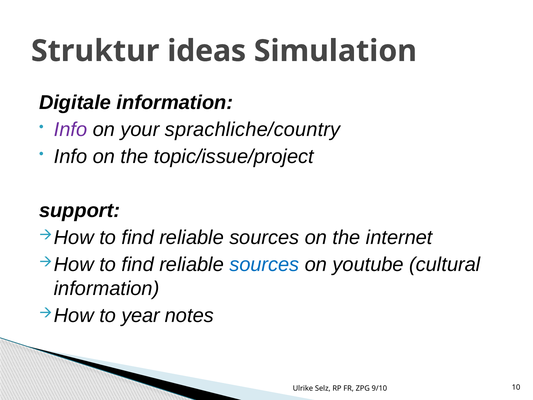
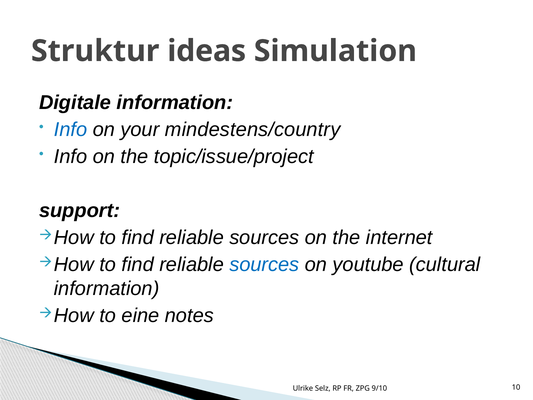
Info colour: purple -> blue (71, 130)
sprachliche/country: sprachliche/country -> mindestens/country (253, 130)
year: year -> eine (140, 315)
